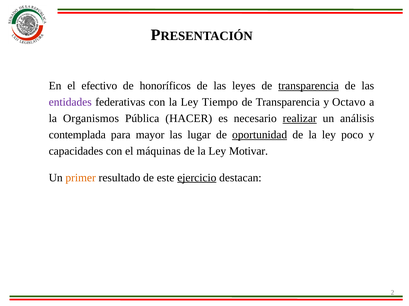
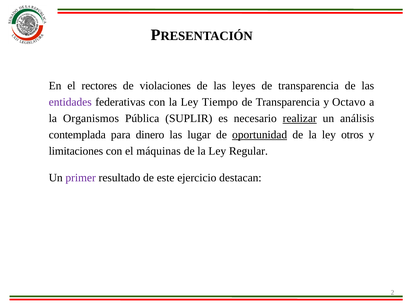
efectivo: efectivo -> rectores (99, 86)
honoríficos: honoríficos -> violaciones (165, 86)
transparencia underline: present -> none (309, 86)
HACER: HACER -> SUPLIR (189, 119)
mayor: mayor -> dinero (150, 135)
poco: poco -> otros (352, 135)
capacidades: capacidades -> limitaciones (76, 151)
Motivar: Motivar -> Regular (248, 151)
primer colour: orange -> purple (81, 178)
ejercicio underline: present -> none (197, 178)
